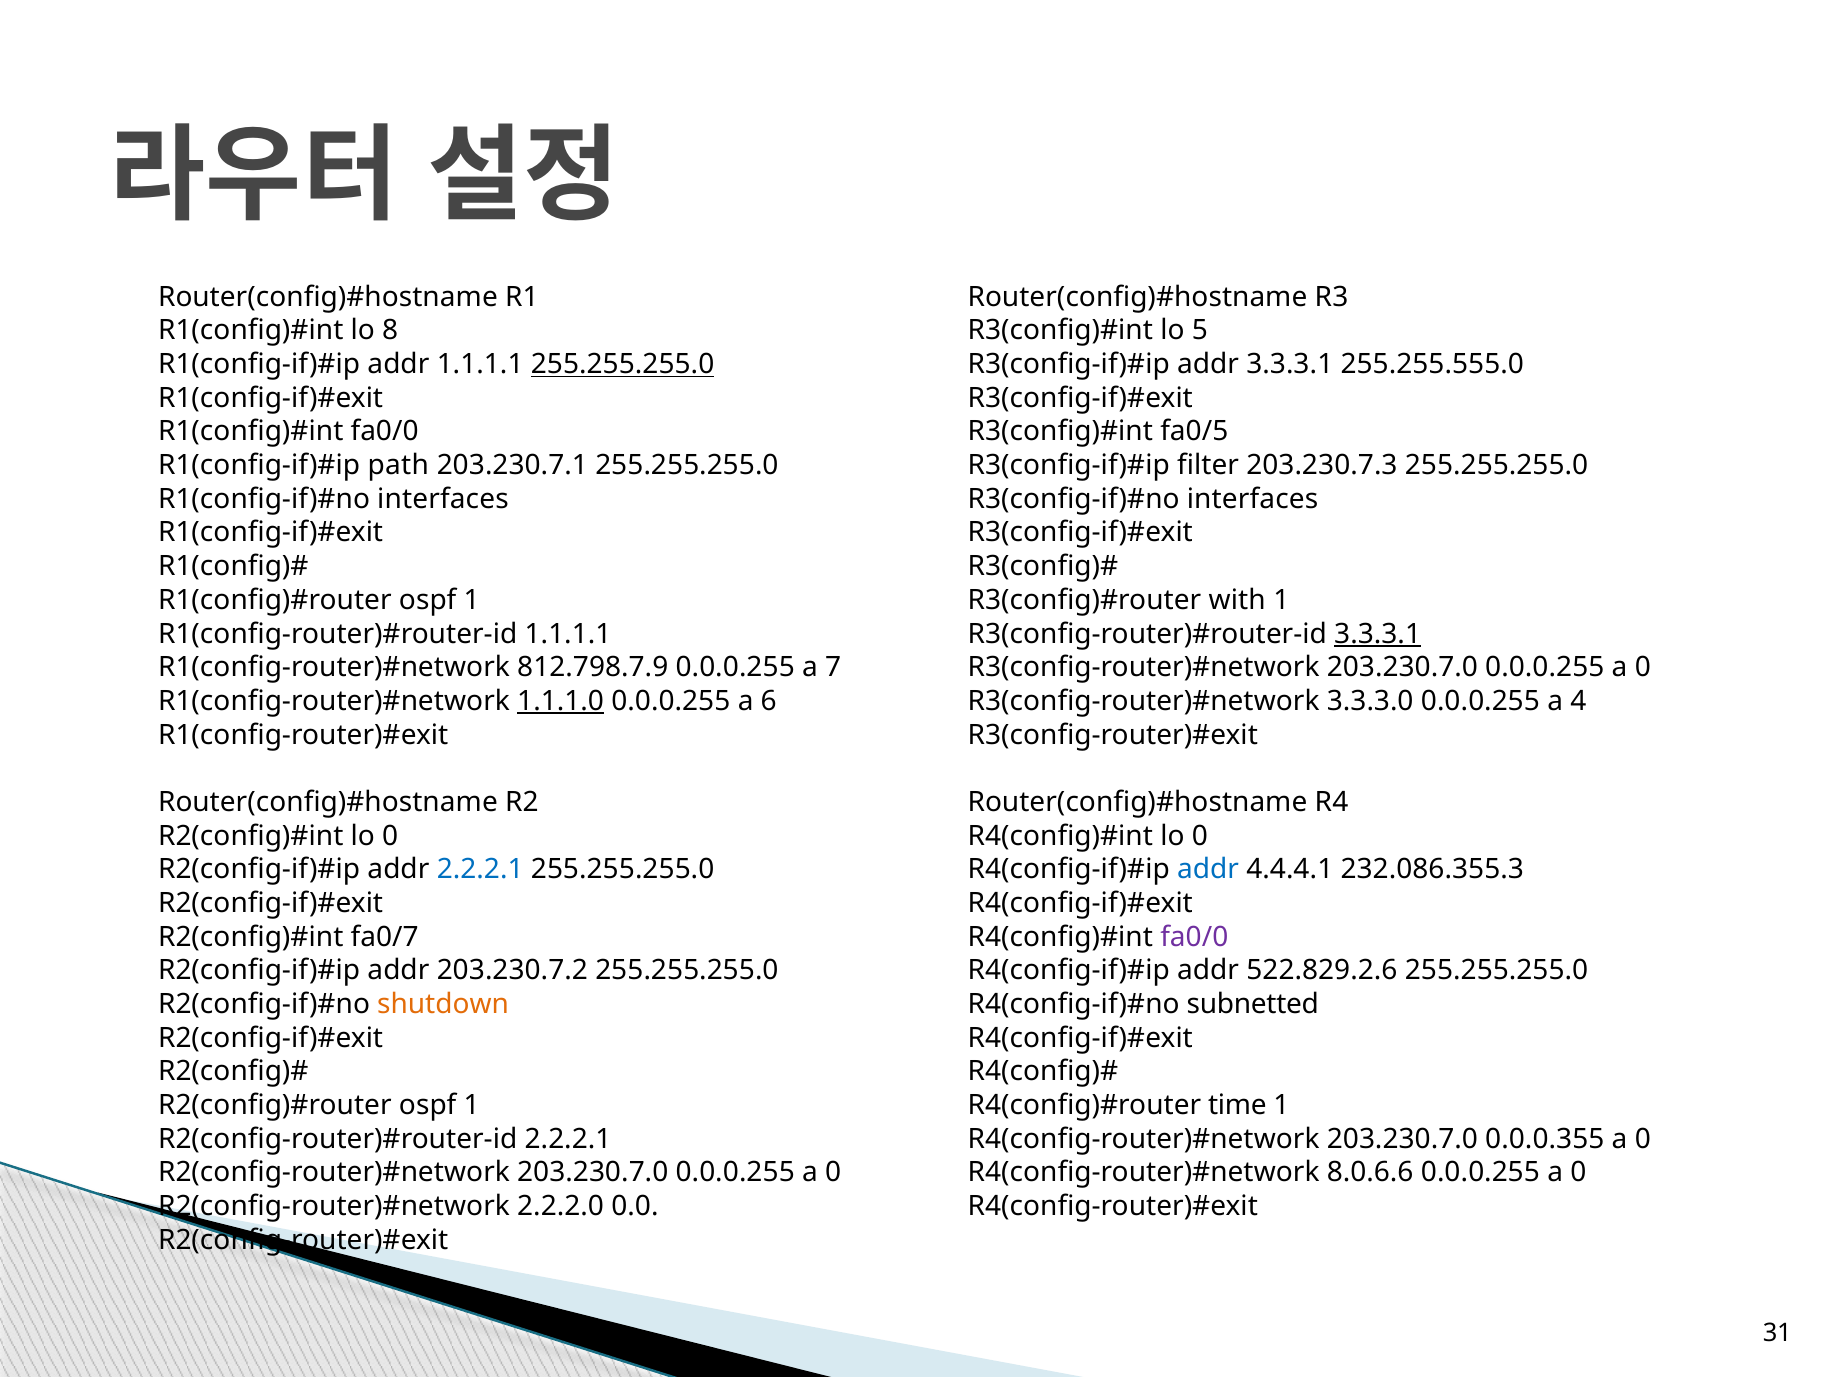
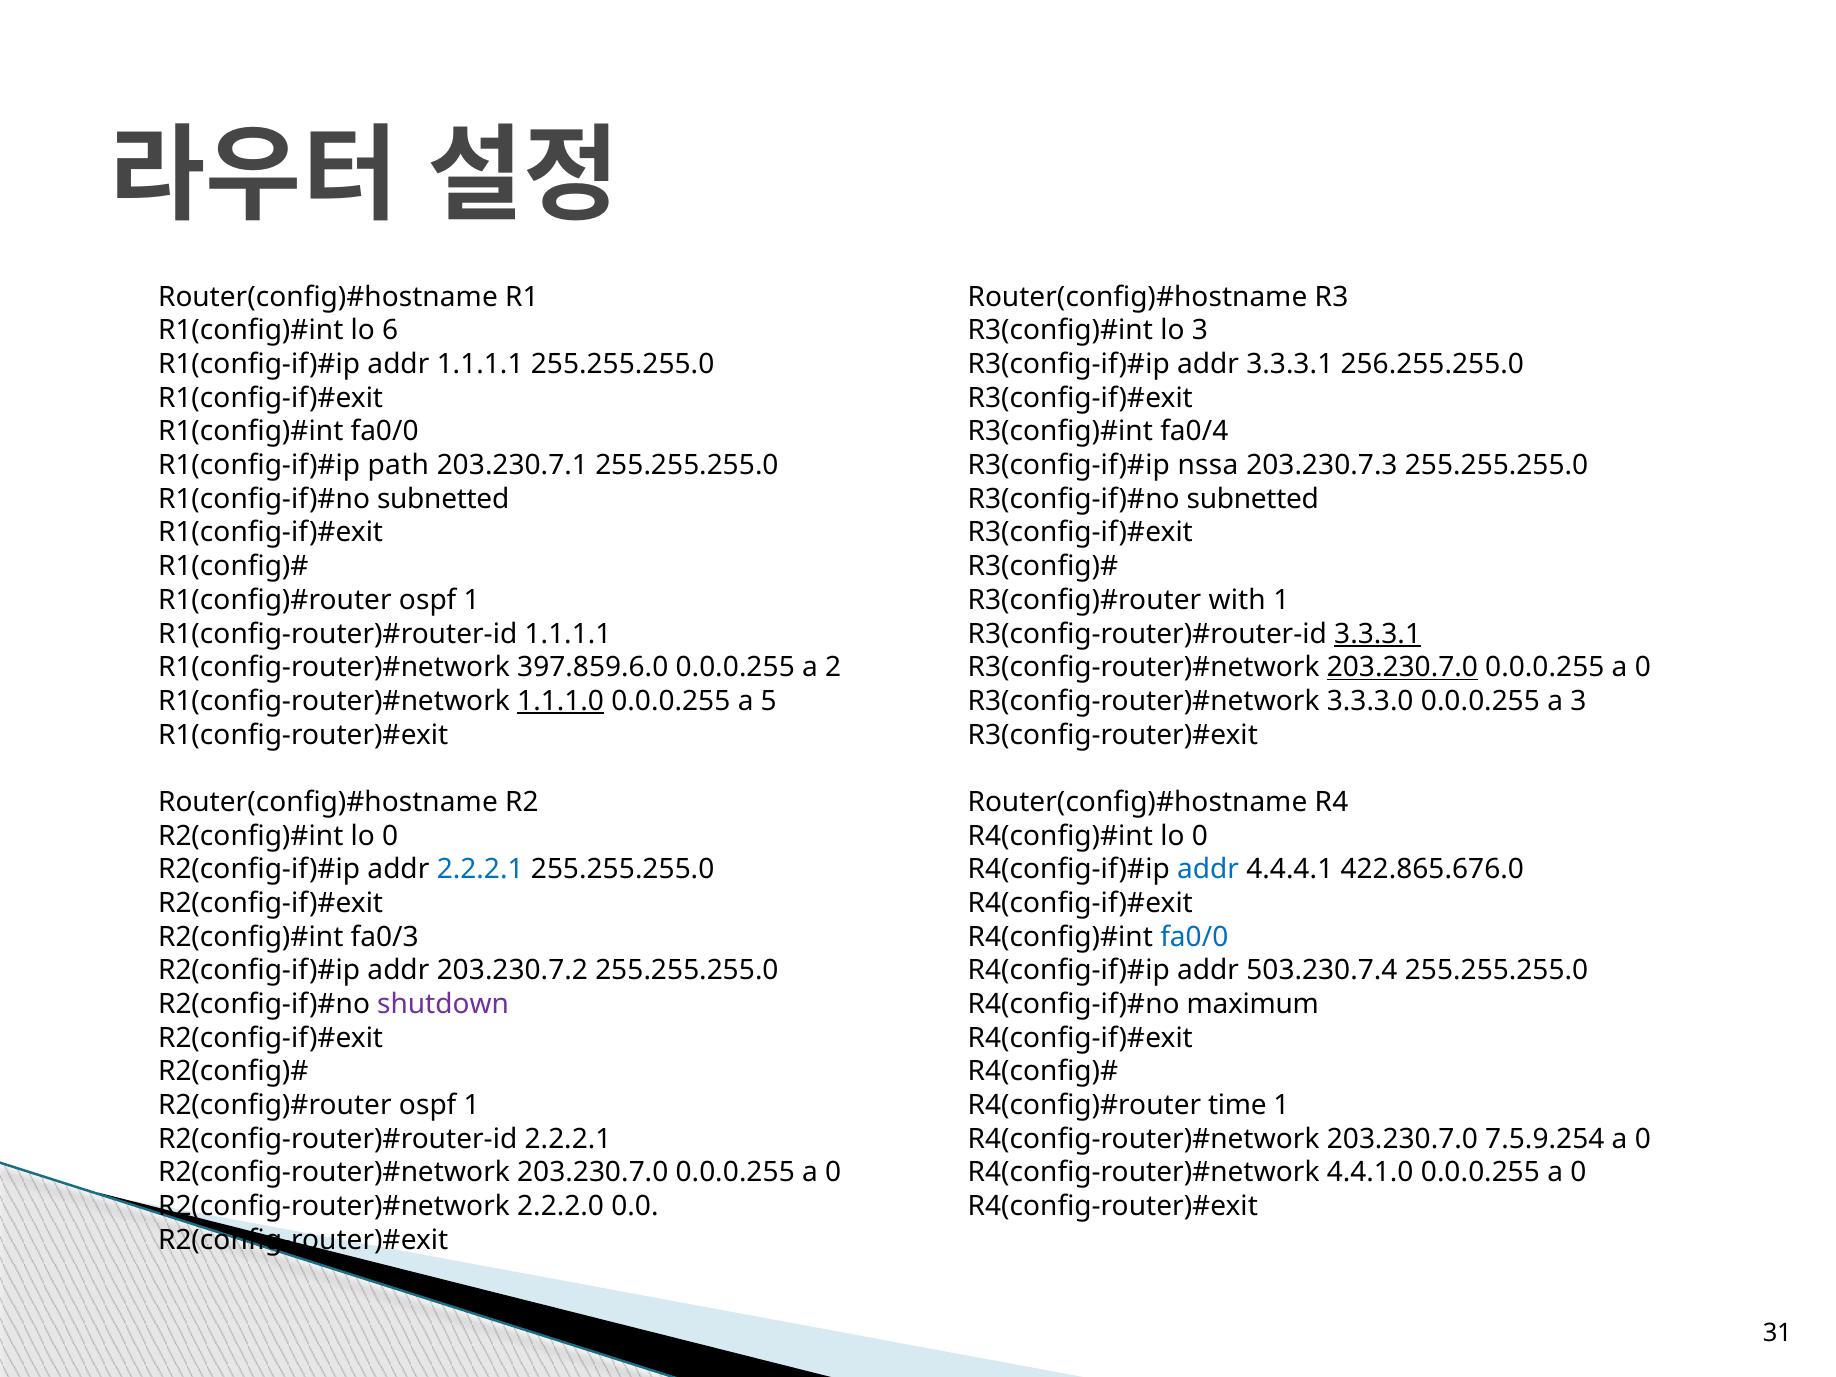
8: 8 -> 6 (390, 331)
lo 5: 5 -> 3 (1200, 331)
255.255.255.0 underline: present -> none (623, 364)
255.255.555.0: 255.255.555.0 -> 256.255.255.0 (1432, 364)
fa0/5: fa0/5 -> fa0/4 (1194, 432)
filter: filter -> nssa (1208, 465)
interfaces: interfaces -> subnetted (443, 499)
interfaces: interfaces -> subnetted (1253, 499)
812.798.7.9: 812.798.7.9 -> 397.859.6.0 (593, 667)
7: 7 -> 2 (833, 667)
203.230.7.0 underline: none -> present (1402, 667)
6: 6 -> 5 (769, 701)
a 4: 4 -> 3 (1578, 701)
232.086.355.3: 232.086.355.3 -> 422.865.676.0 (1432, 870)
fa0/7: fa0/7 -> fa0/3 (385, 937)
fa0/0 colour: purple -> blue (1194, 937)
522.829.2.6: 522.829.2.6 -> 503.230.7.4 (1322, 971)
shutdown colour: orange -> purple (443, 1004)
subnetted: subnetted -> maximum (1253, 1004)
0.0.0.355: 0.0.0.355 -> 7.5.9.254 (1545, 1139)
8.0.6.6: 8.0.6.6 -> 4.4.1.0 (1370, 1173)
